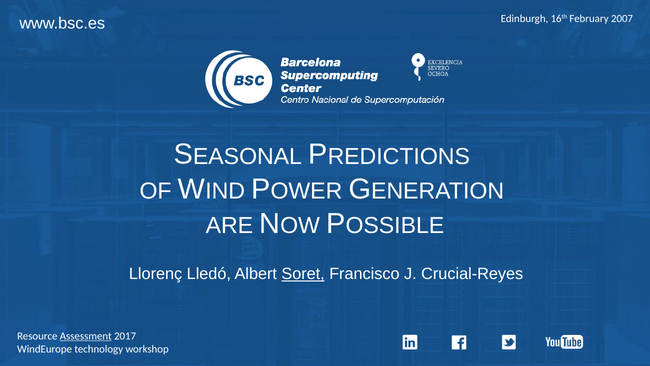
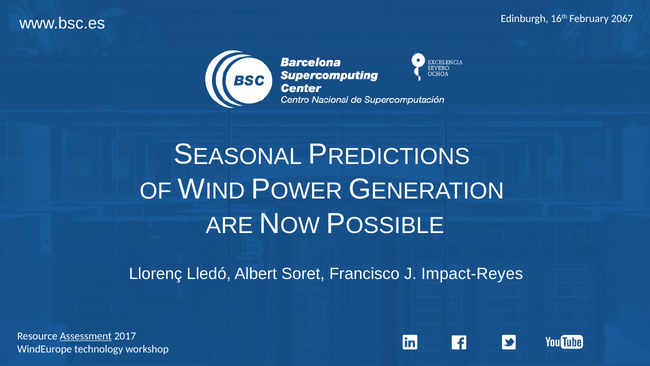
2007: 2007 -> 2067 (622, 19)
Soret underline: present -> none (303, 274)
Crucial-Reyes: Crucial-Reyes -> Impact-Reyes (472, 274)
